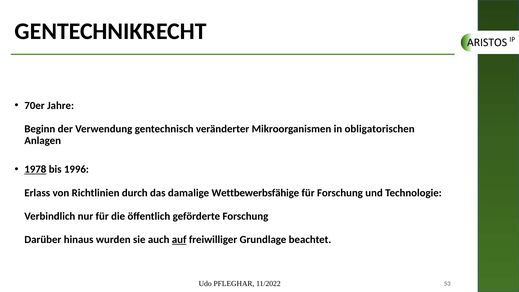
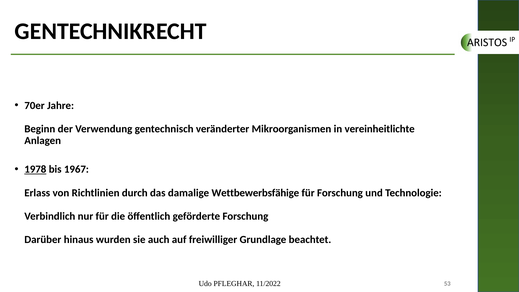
obligatorischen: obligatorischen -> vereinheitlichte (380, 129)
1996: 1996 -> 1967 (76, 169)
auf underline: present -> none (179, 240)
